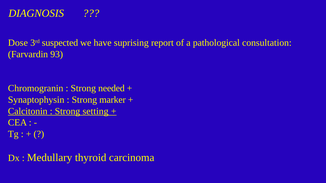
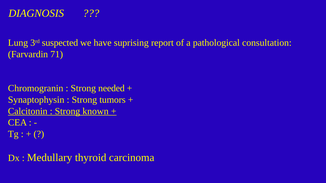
Dose: Dose -> Lung (18, 43)
93: 93 -> 71 (57, 54)
marker: marker -> tumors (112, 100)
setting: setting -> known (96, 111)
